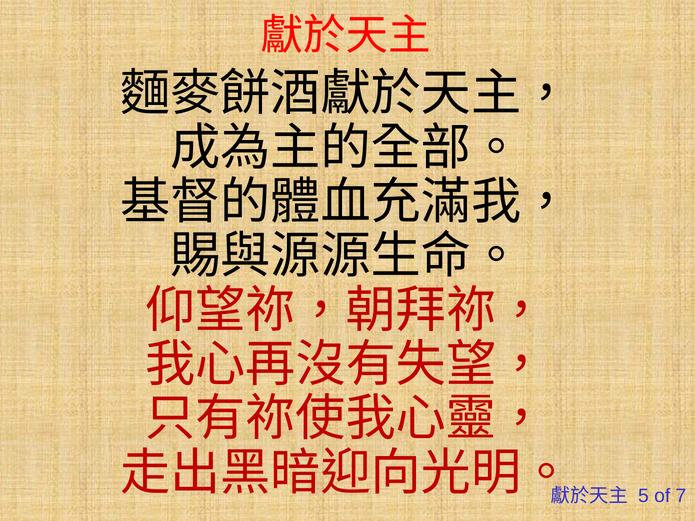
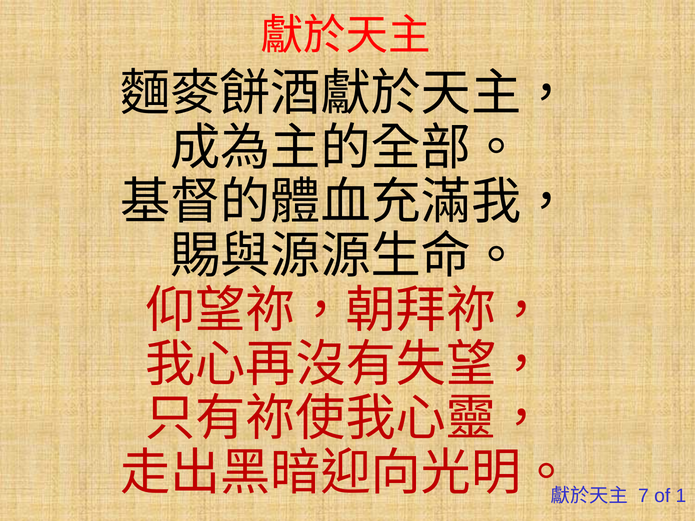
5: 5 -> 7 (643, 496)
7: 7 -> 1 (681, 496)
